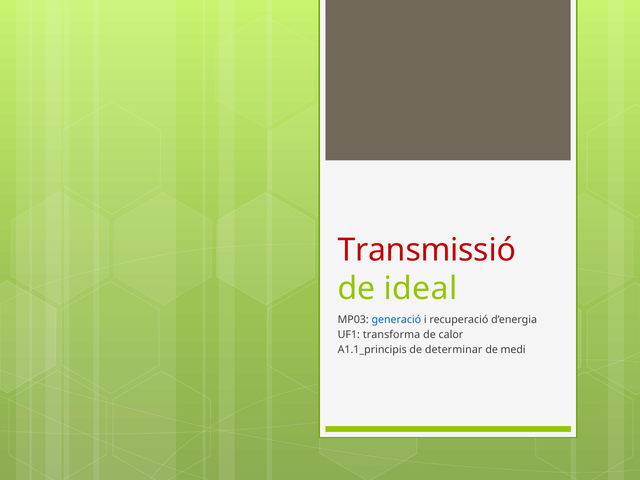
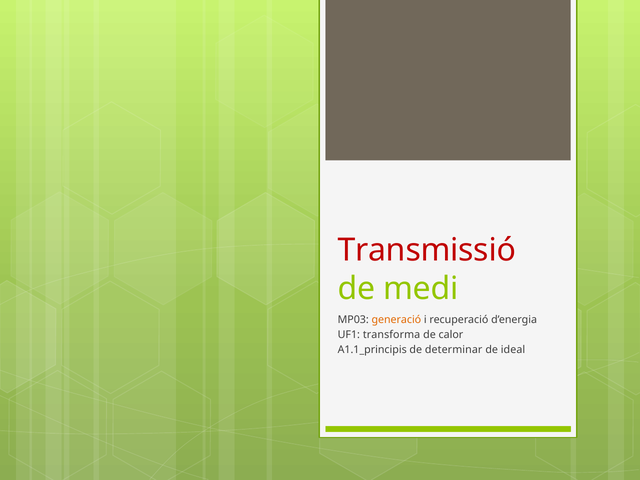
ideal: ideal -> medi (421, 289)
generació colour: blue -> orange (396, 320)
medi: medi -> ideal (513, 350)
